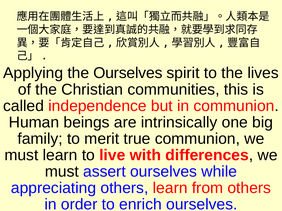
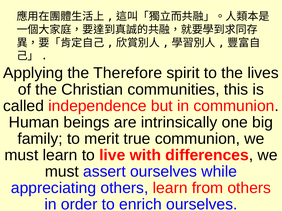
the Ourselves: Ourselves -> Therefore (128, 73)
